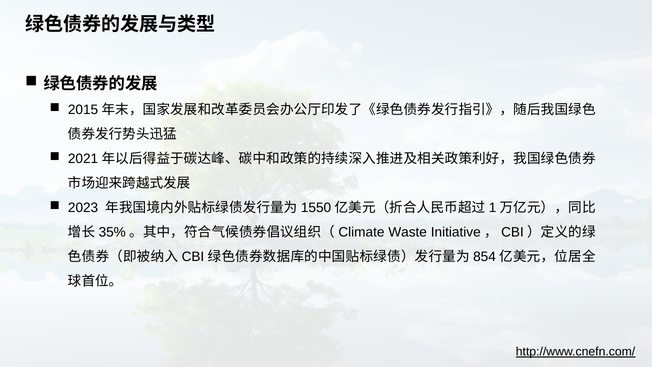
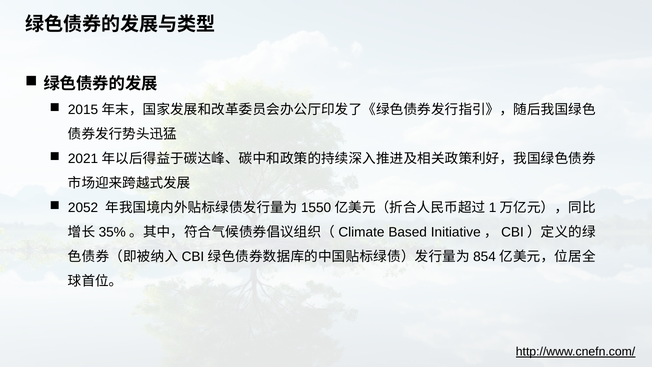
2023: 2023 -> 2052 (83, 208)
Waste: Waste -> Based (408, 232)
